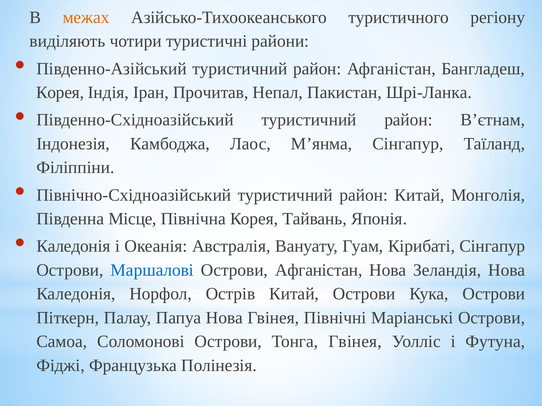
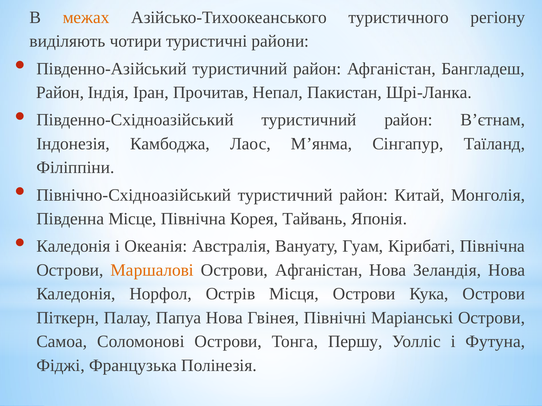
Корея: Корея -> Район (60, 93)
Кірибаті Сінгапур: Сінгапур -> Північна (492, 247)
Маршалові colour: blue -> orange (152, 270)
Острів Китай: Китай -> Місця (294, 294)
Тонга Гвінея: Гвінея -> Першу (355, 342)
